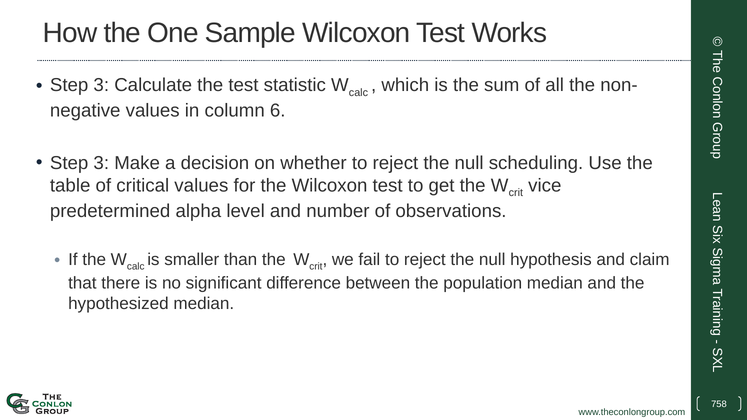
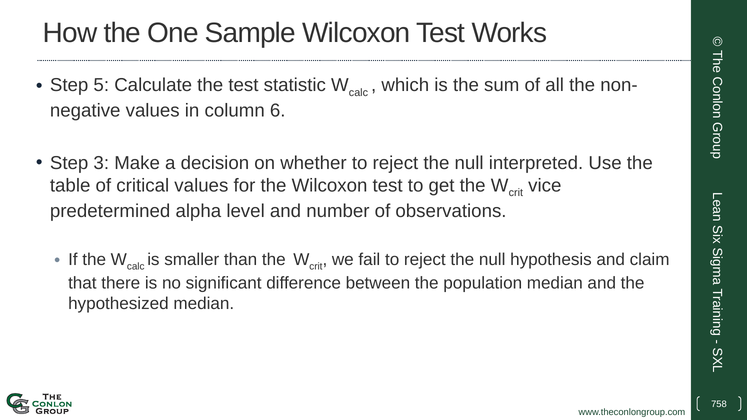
3: 3 -> 5 (101, 85)
scheduling: scheduling -> interpreted (536, 163)
